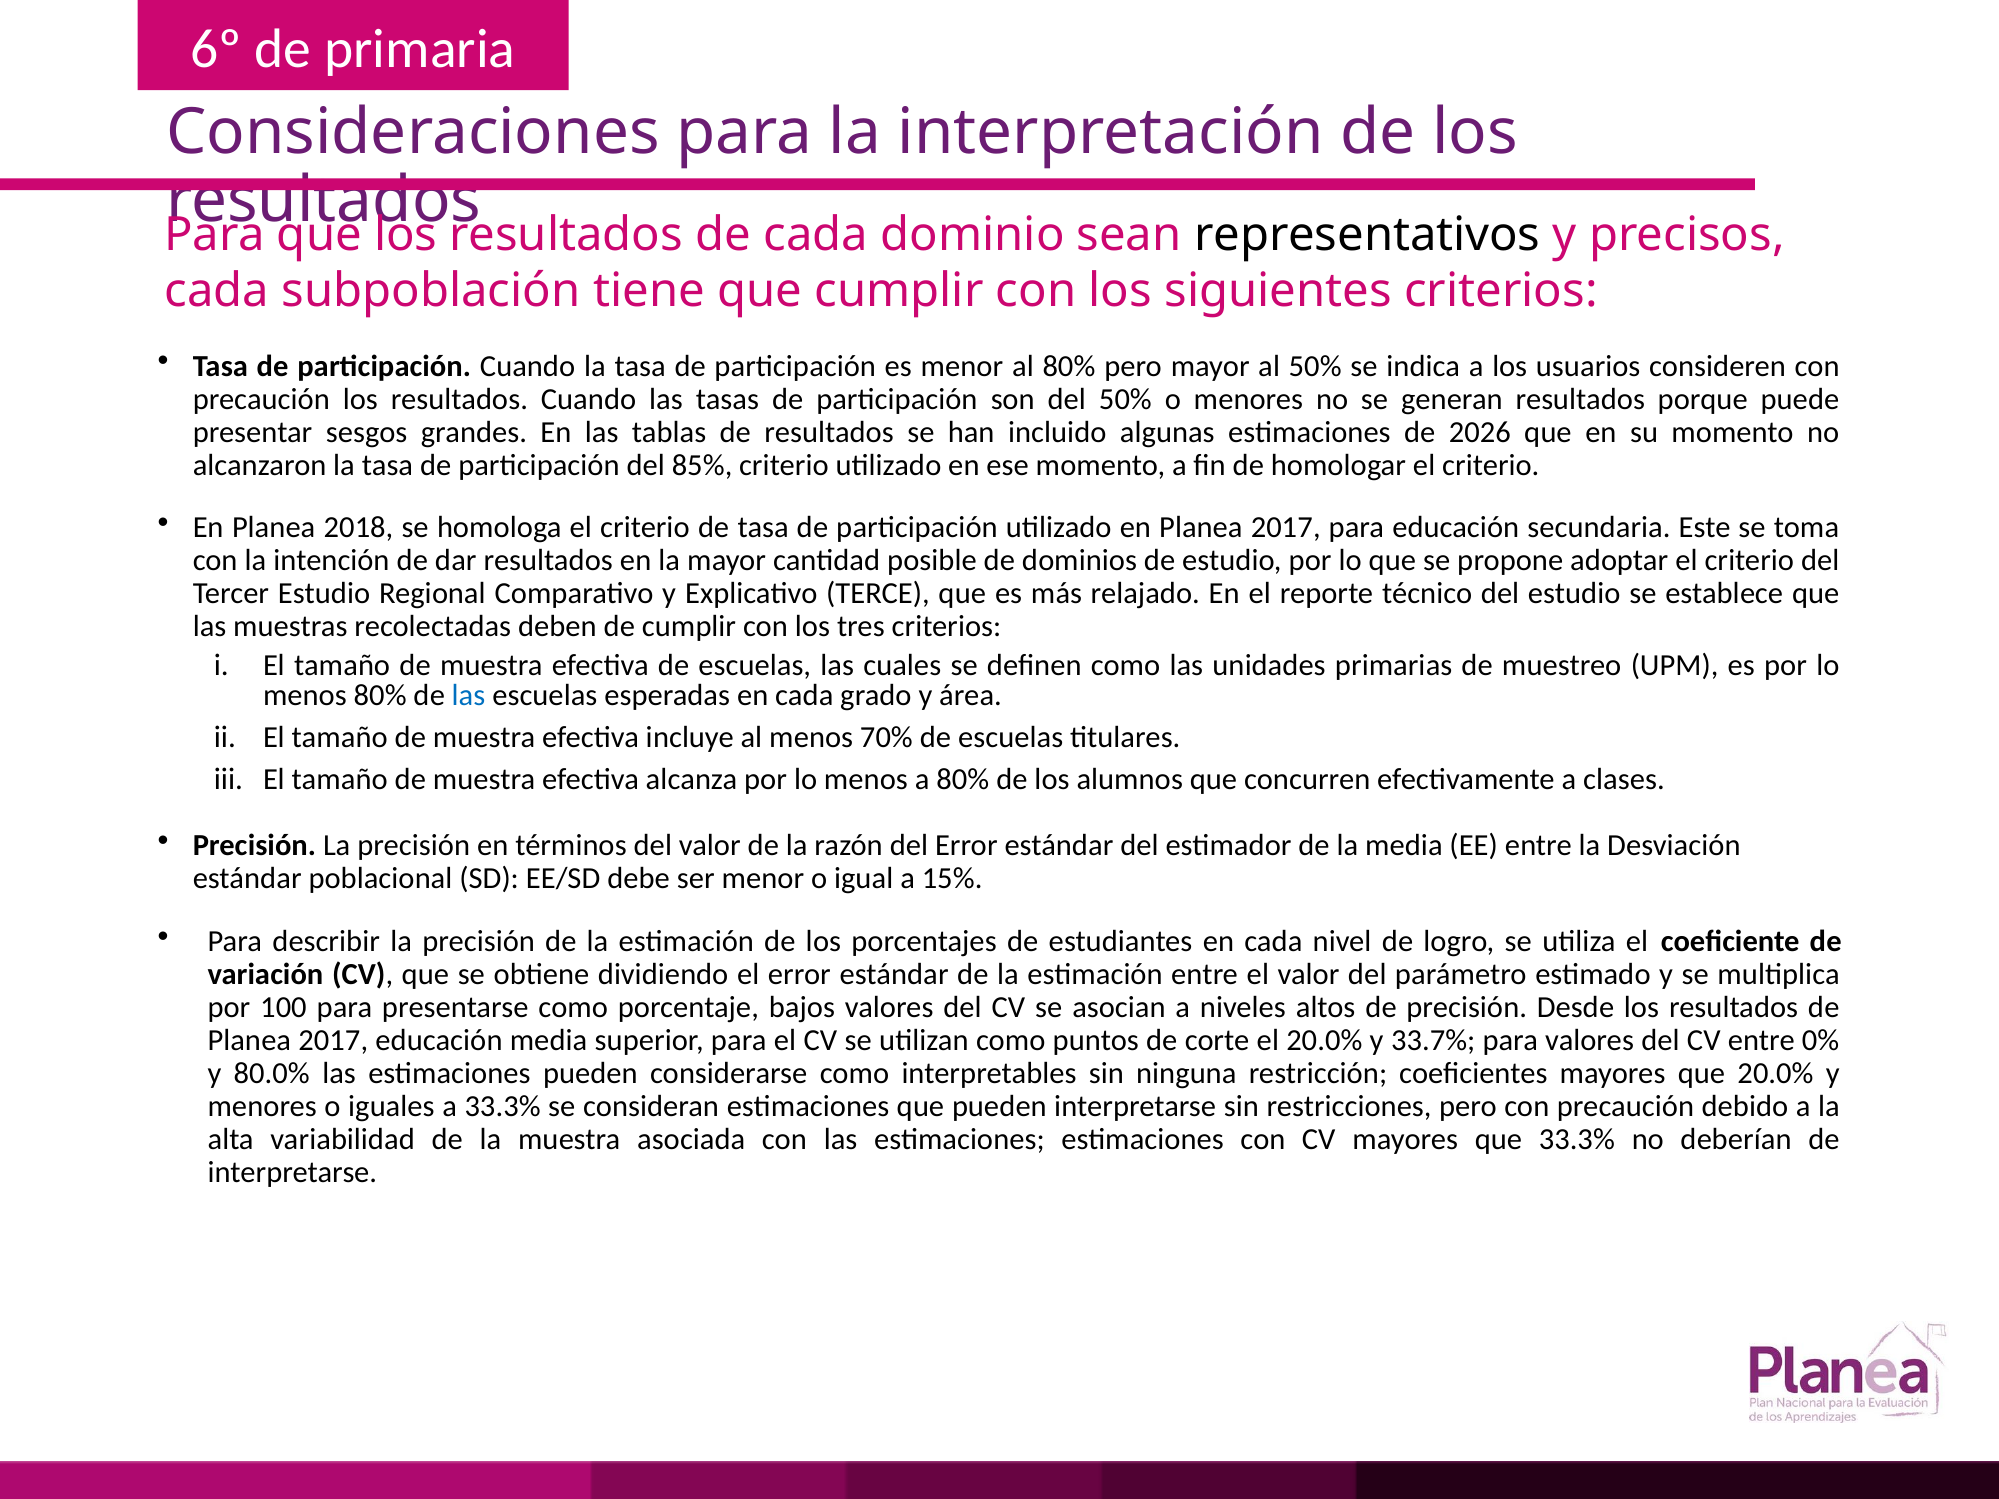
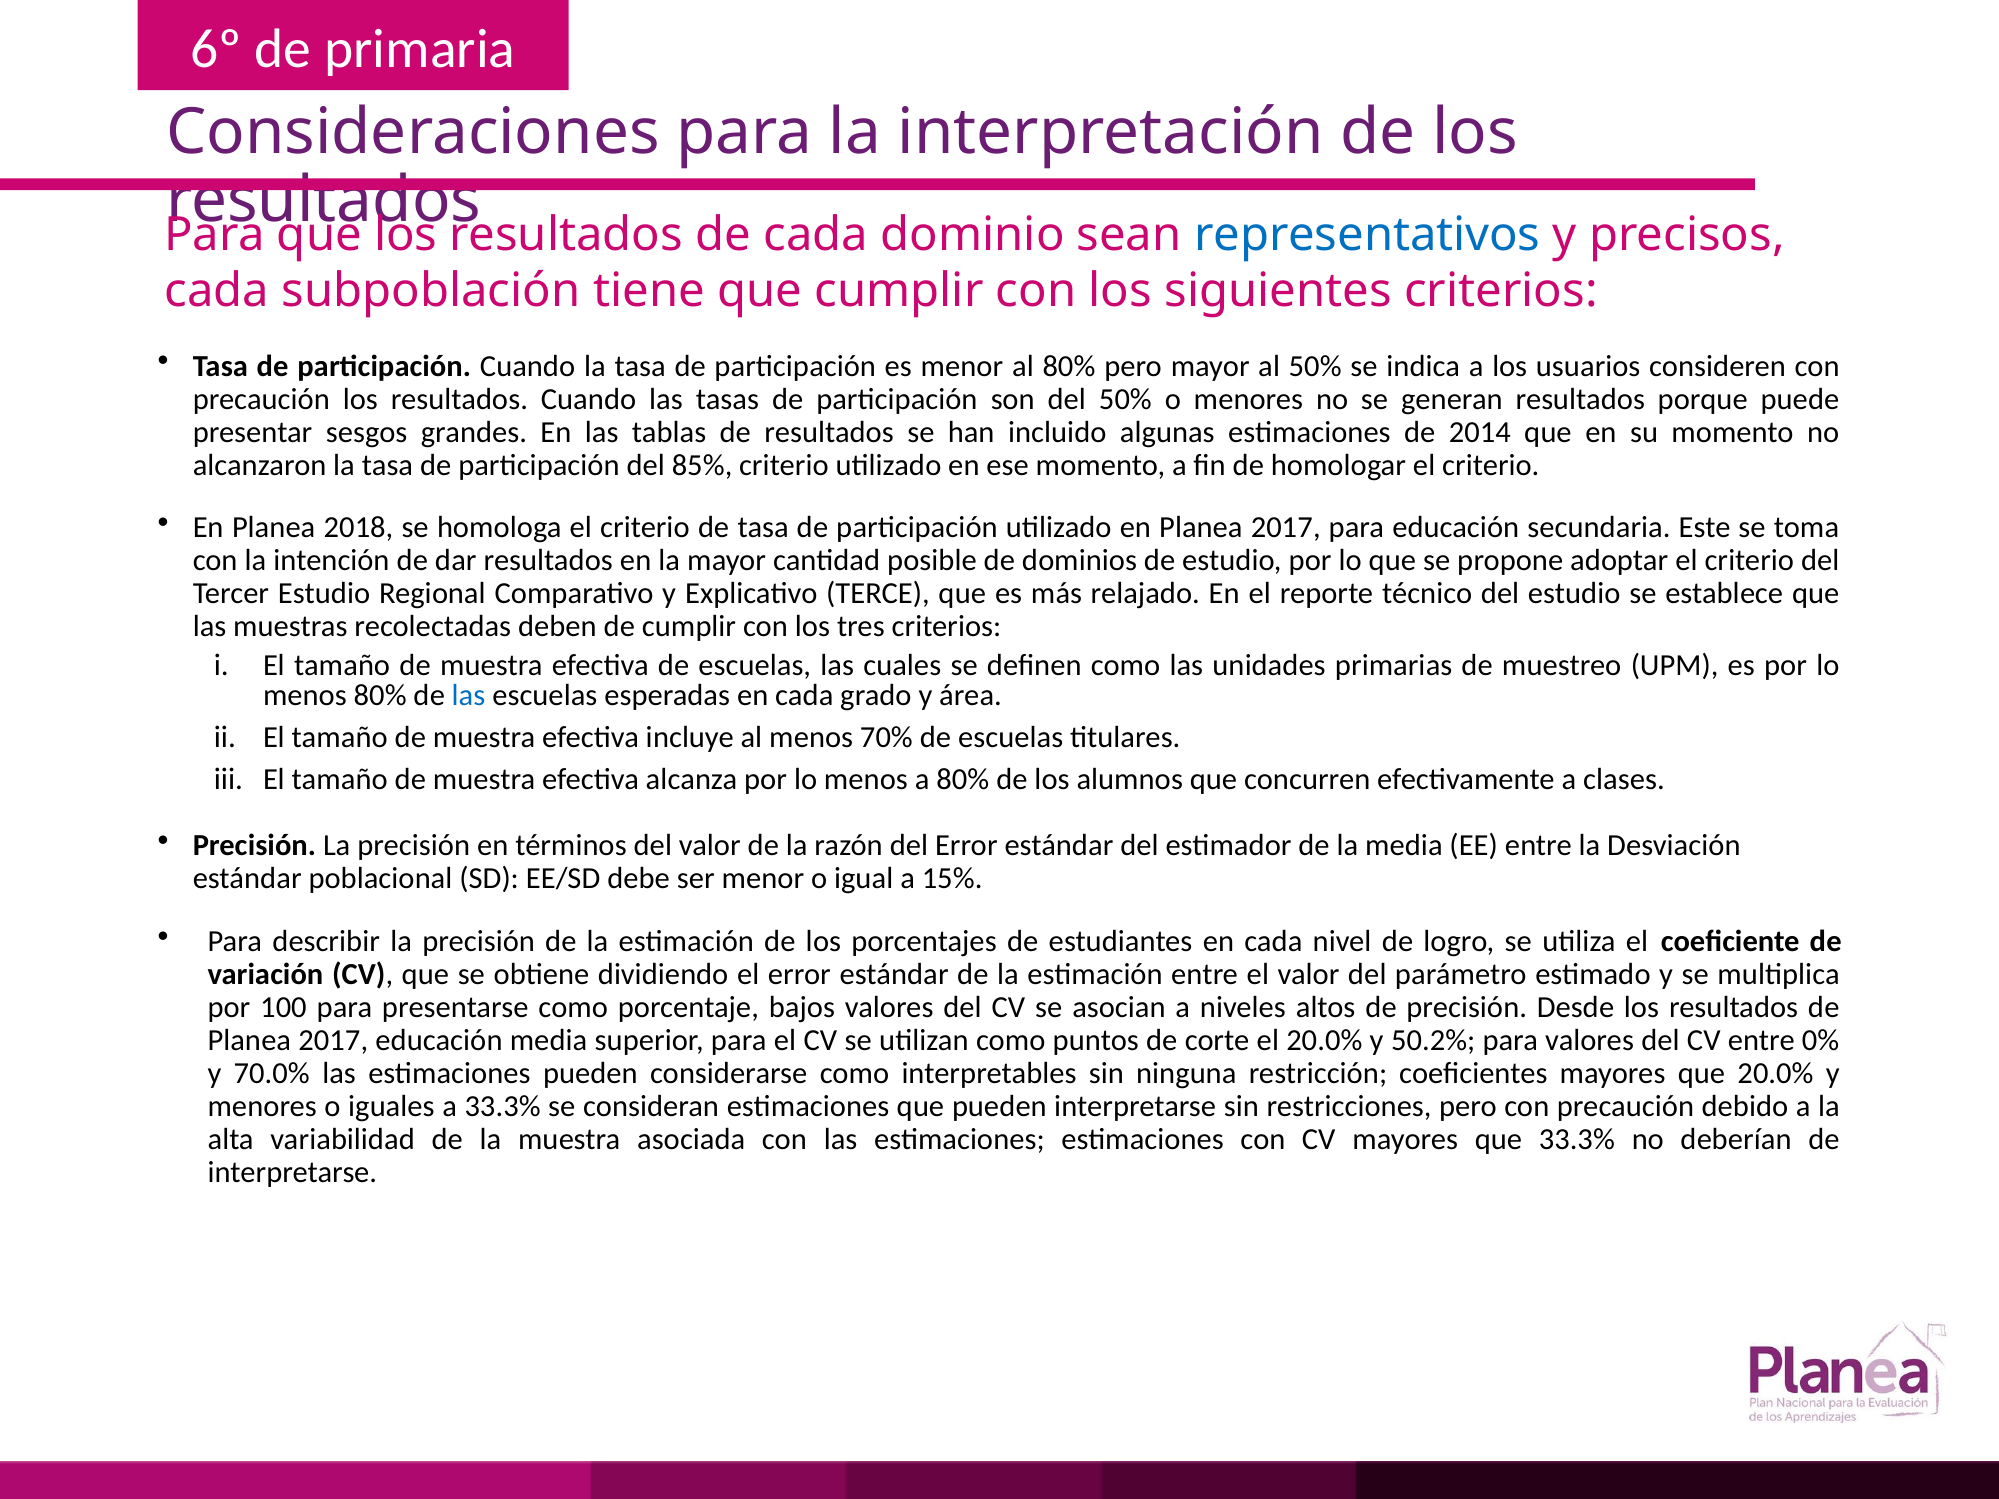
representativos colour: black -> blue (1367, 235)
2026: 2026 -> 2014 (1480, 432)
33.7%: 33.7% -> 50.2% (1433, 1041)
80.0%: 80.0% -> 70.0% (272, 1073)
